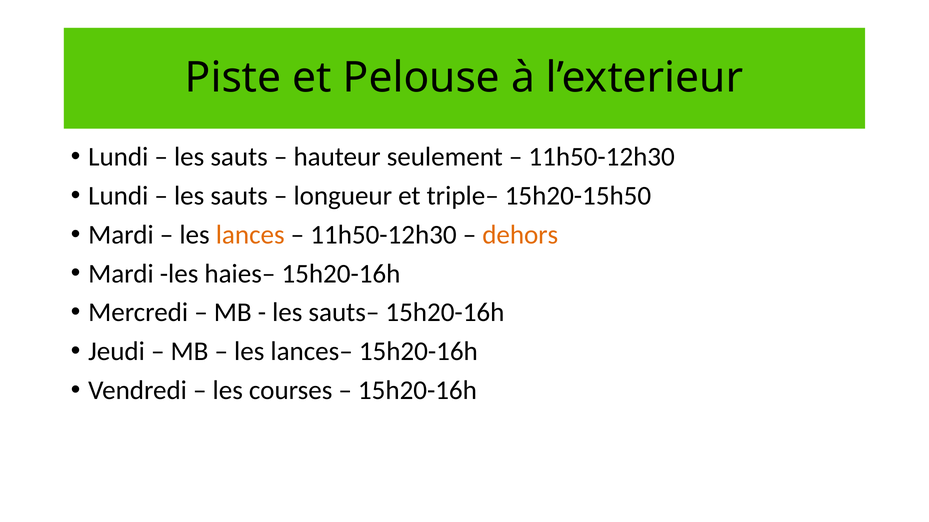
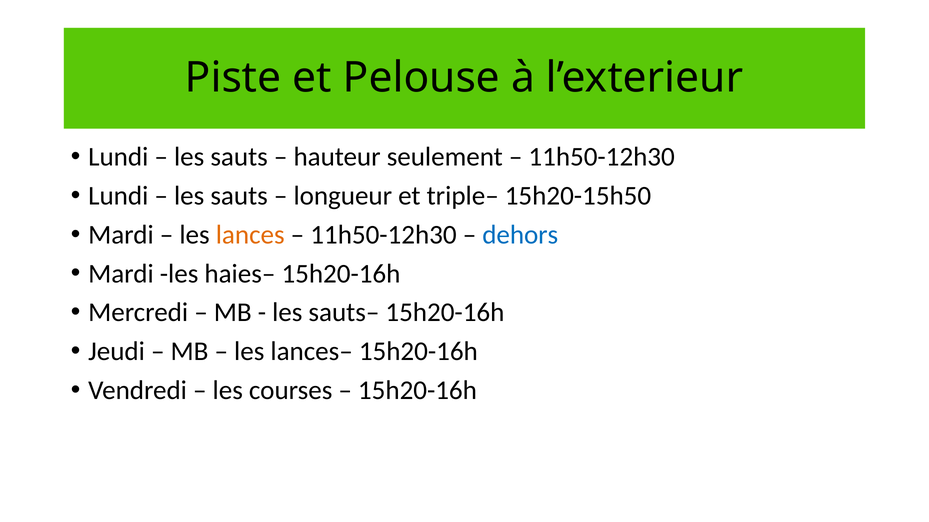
dehors colour: orange -> blue (520, 235)
